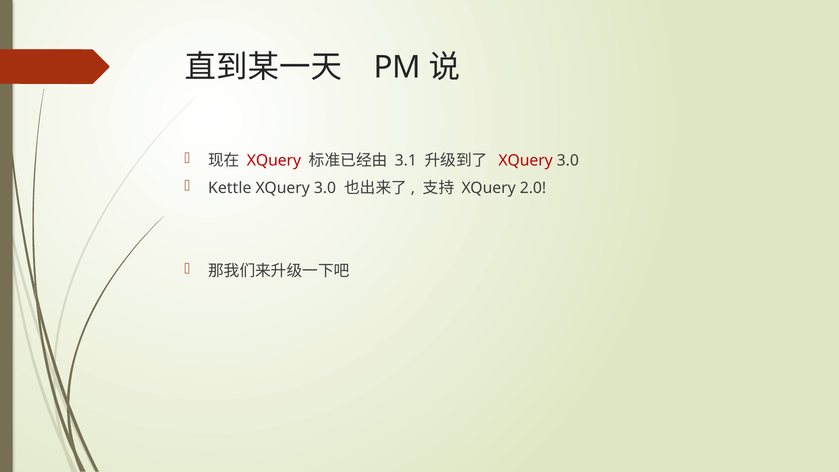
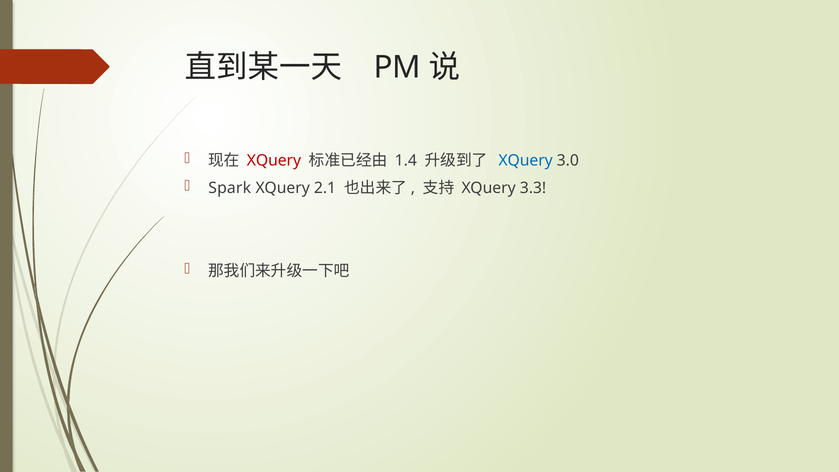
3.1: 3.1 -> 1.4 (406, 161)
XQuery colour: red -> blue (526, 161)
Kettle: Kettle -> Spark (230, 188)
3.0: 3.0 -> 2.1 (325, 188)
2.0: 2.0 -> 3.3 (533, 188)
